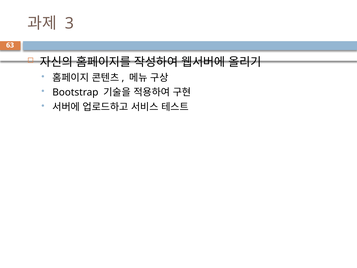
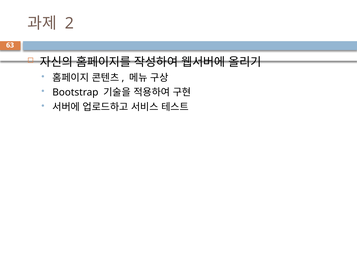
3: 3 -> 2 (69, 23)
